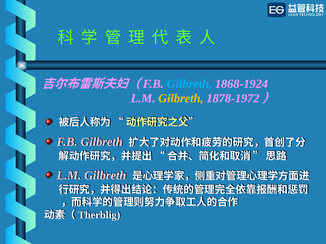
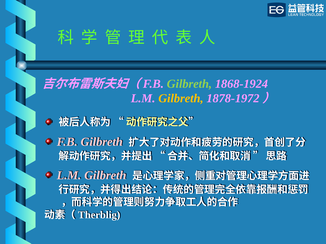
Gilbreth colour: light blue -> light green (189, 84)
